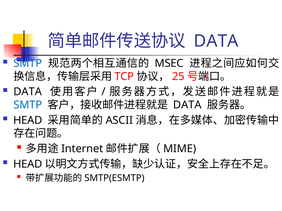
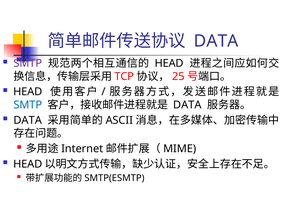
SMTP colour: blue -> purple (28, 63)
MSEC: MSEC -> HEAD (169, 63)
DATA: DATA -> HEAD (28, 92)
HEAD: HEAD -> DATA (28, 120)
